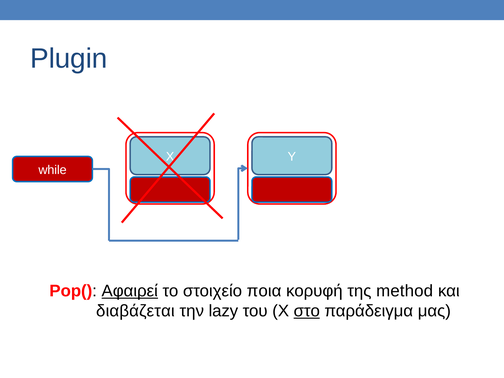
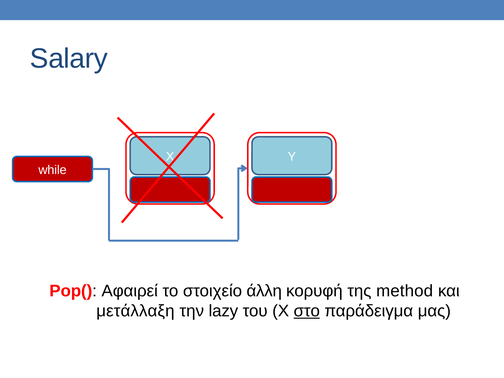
Plugin: Plugin -> Salary (69, 59)
Αφαιρεί underline: present -> none (130, 291)
ποια: ποια -> άλλη (264, 291)
διαβάζεται: διαβάζεται -> μετάλλαξη (135, 311)
